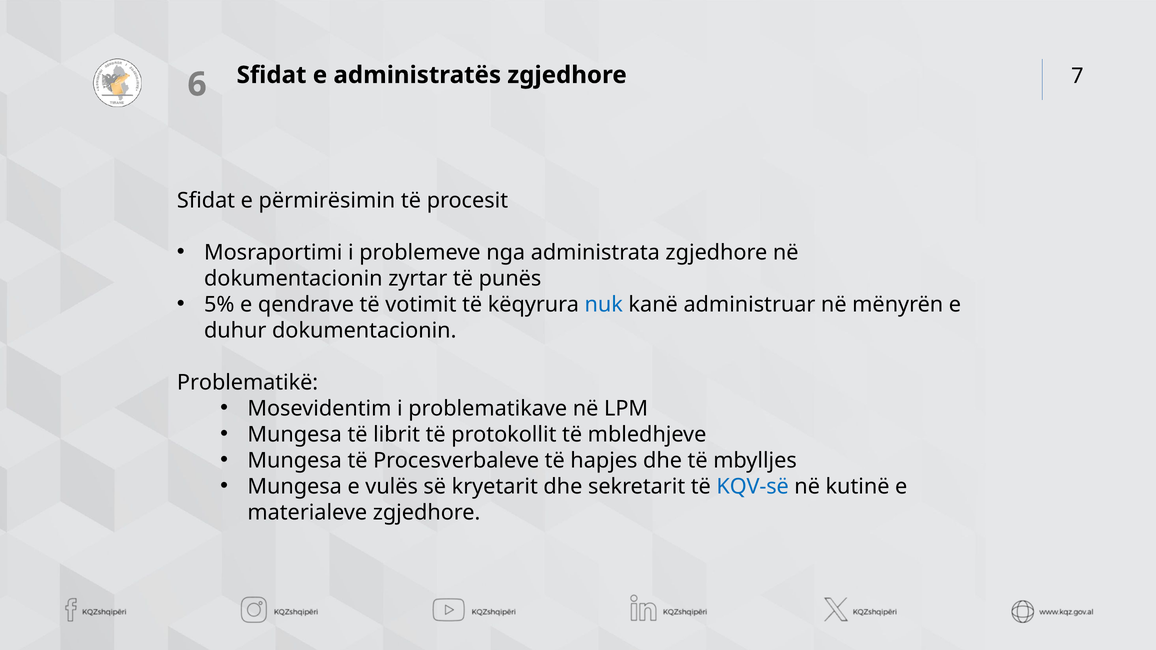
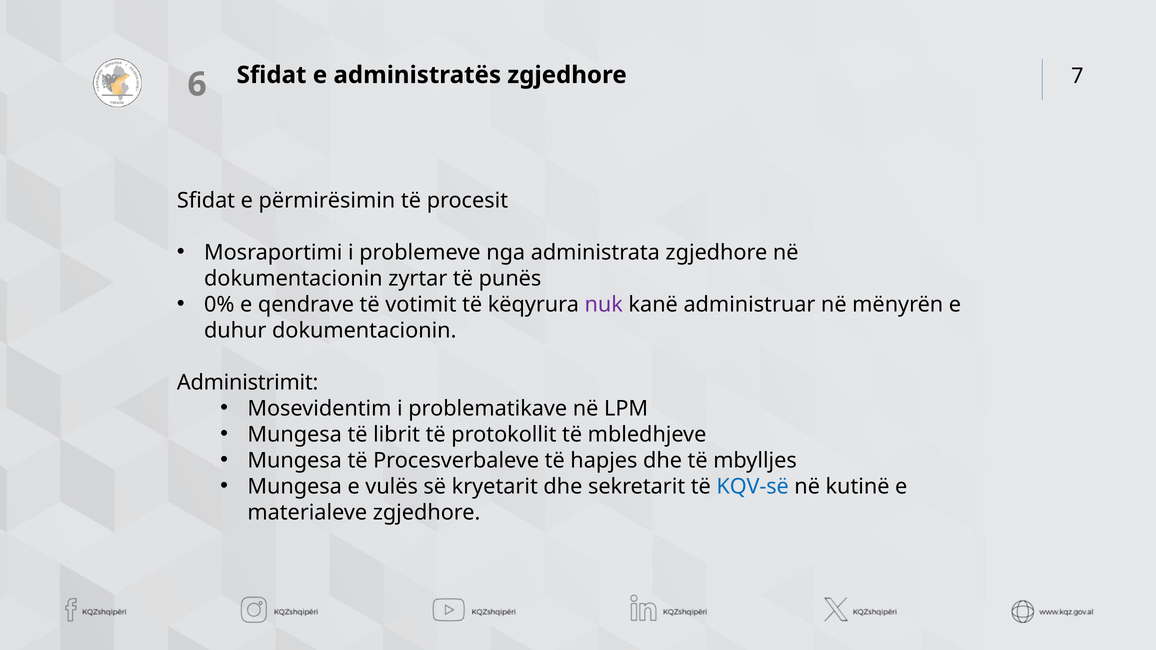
5%: 5% -> 0% (219, 305)
nuk colour: blue -> purple (604, 305)
Problematikë: Problematikë -> Administrimit (248, 383)
